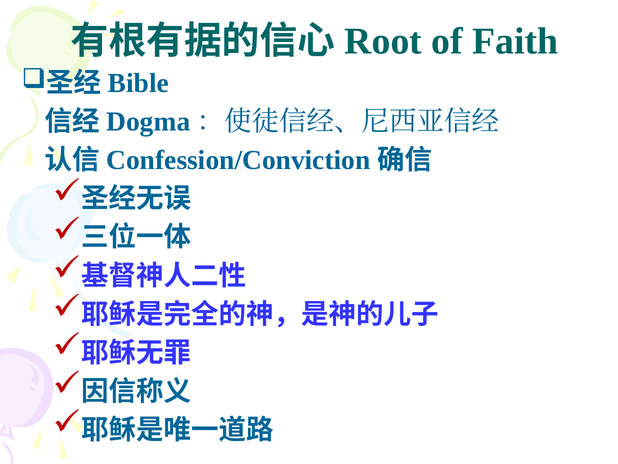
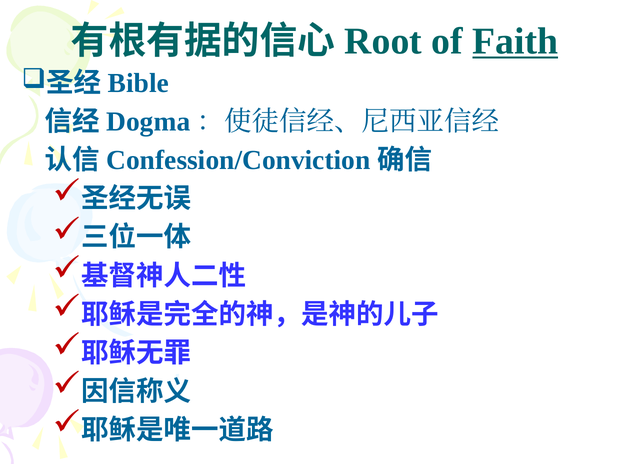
Faith underline: none -> present (515, 41)
